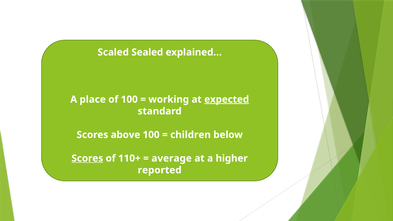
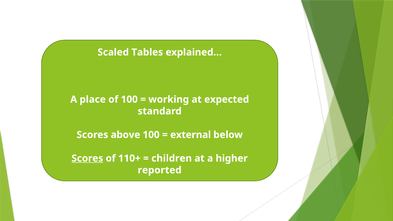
Sealed: Sealed -> Tables (147, 52)
expected underline: present -> none (227, 99)
children: children -> external (191, 135)
average: average -> children (172, 158)
